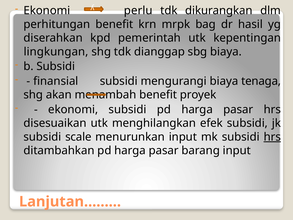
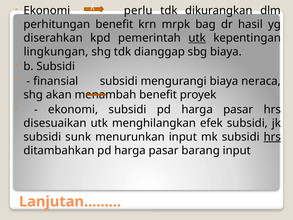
utk underline: none -> present (197, 38)
tenaga: tenaga -> neraca (261, 81)
scale: scale -> sunk (78, 137)
